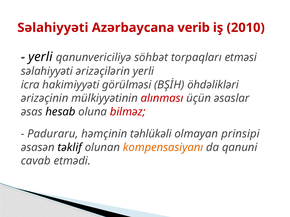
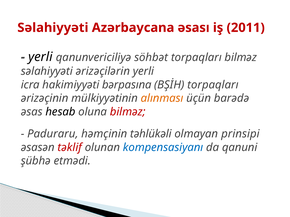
verib: verib -> əsası (194, 28)
2010: 2010 -> 2011 (246, 28)
torpaqları etməsi: etməsi -> bilməz (241, 58)
görülməsi: görülməsi -> bərpasına (127, 85)
BŞİH öhdəlikləri: öhdəlikləri -> torpaqları (213, 85)
alınması colour: red -> orange (162, 98)
əsaslar: əsaslar -> barədə (232, 98)
təklif colour: black -> red (70, 148)
kompensasiyanı colour: orange -> blue (163, 148)
cavab: cavab -> şübhə (36, 161)
